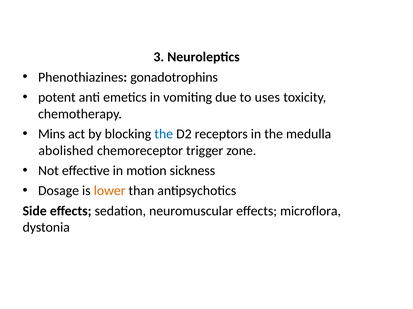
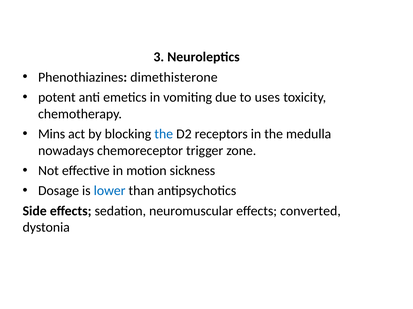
gonadotrophins: gonadotrophins -> dimethisterone (174, 77)
abolished: abolished -> nowadays (66, 151)
lower colour: orange -> blue (110, 191)
microflora: microflora -> converted (310, 211)
